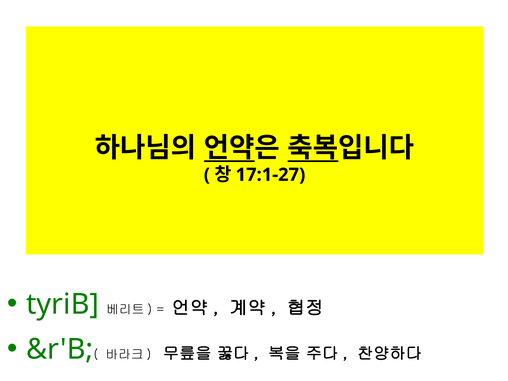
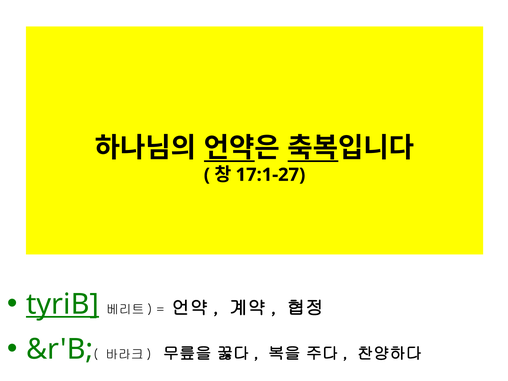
tyriB underline: none -> present (63, 304)
